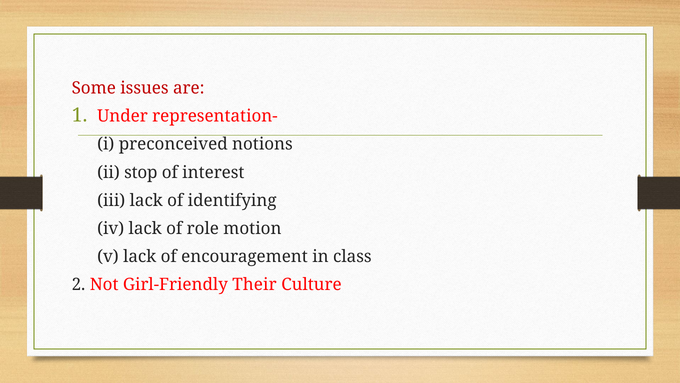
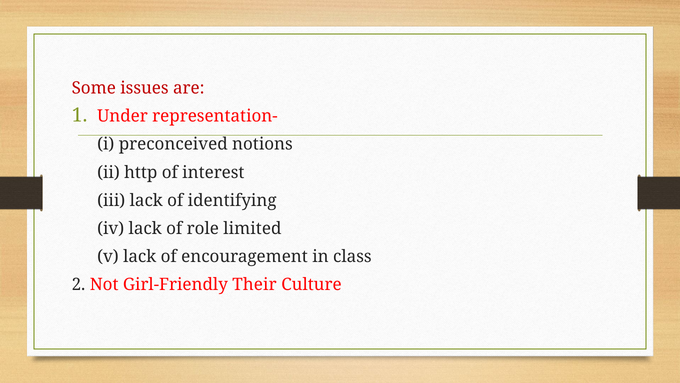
stop: stop -> http (141, 172)
motion: motion -> limited (252, 228)
